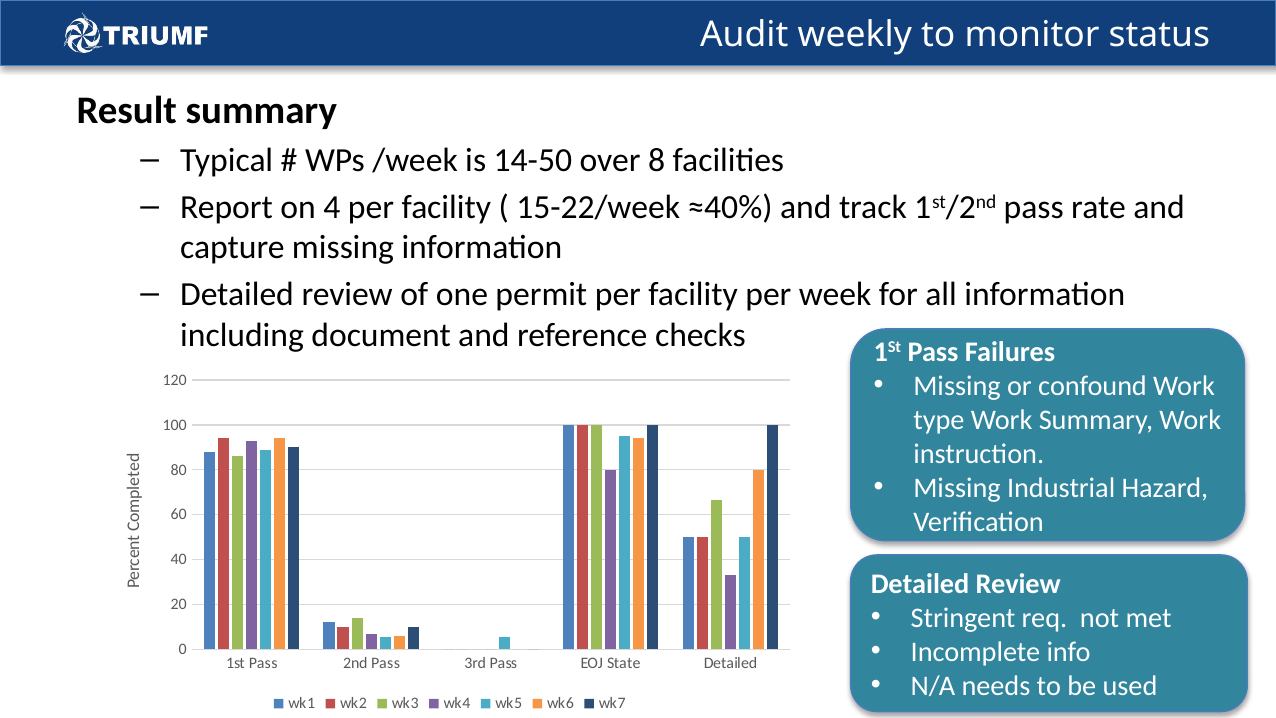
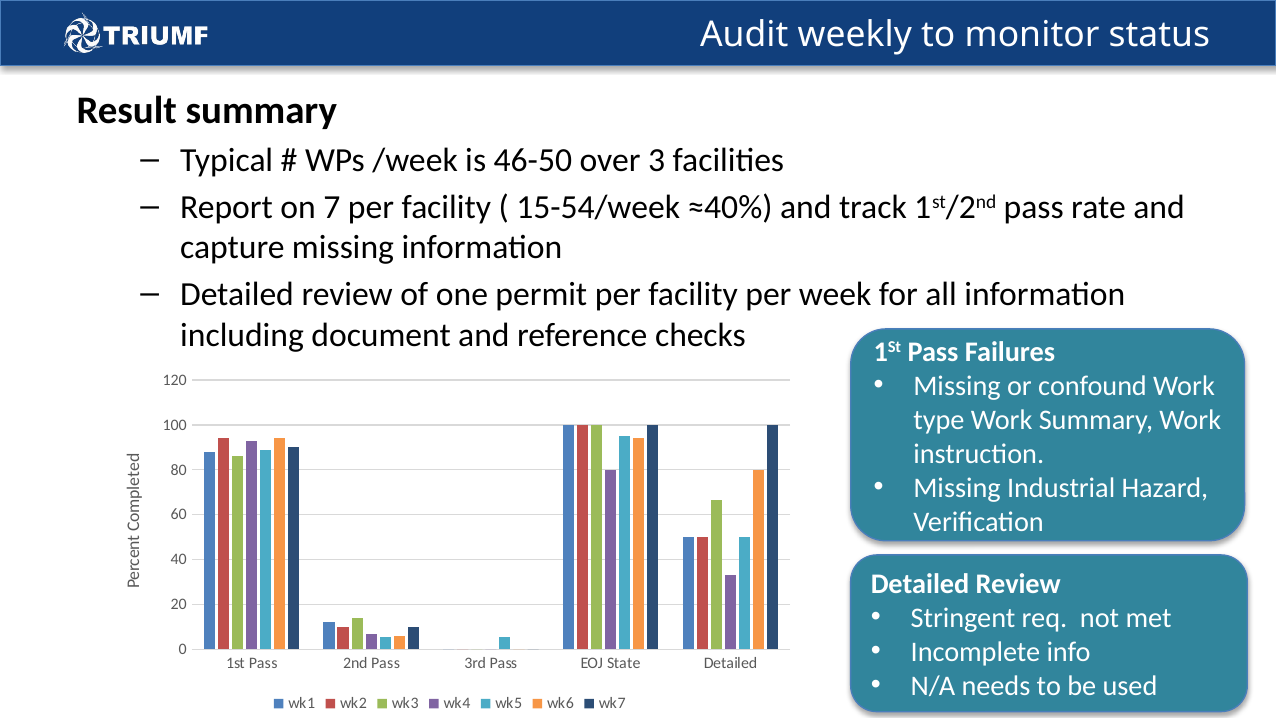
14-50: 14-50 -> 46-50 (533, 160)
8: 8 -> 3 (657, 160)
4: 4 -> 7 (332, 207)
15-22/week: 15-22/week -> 15-54/week (598, 207)
